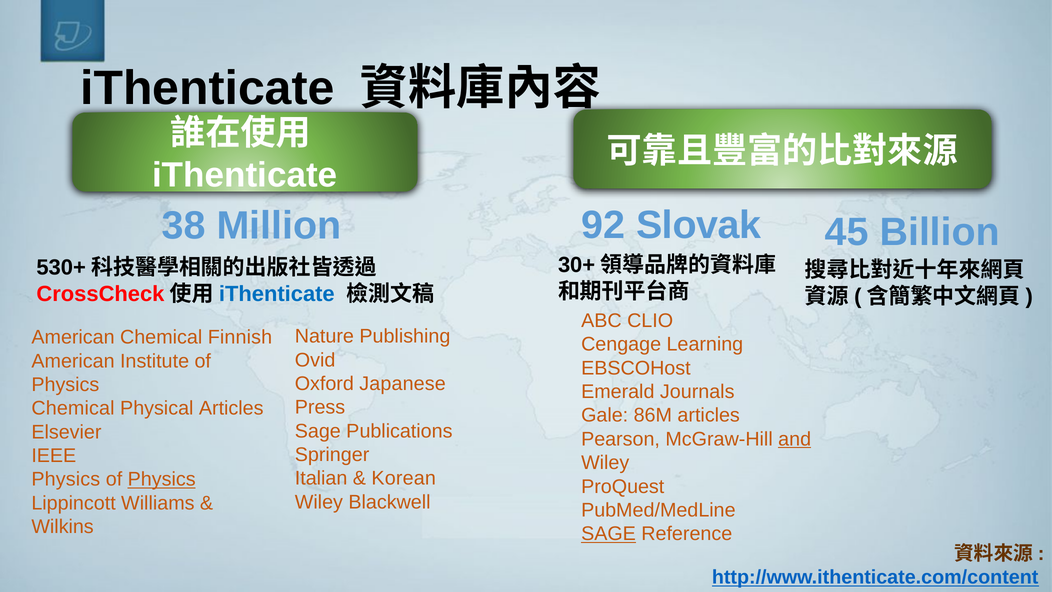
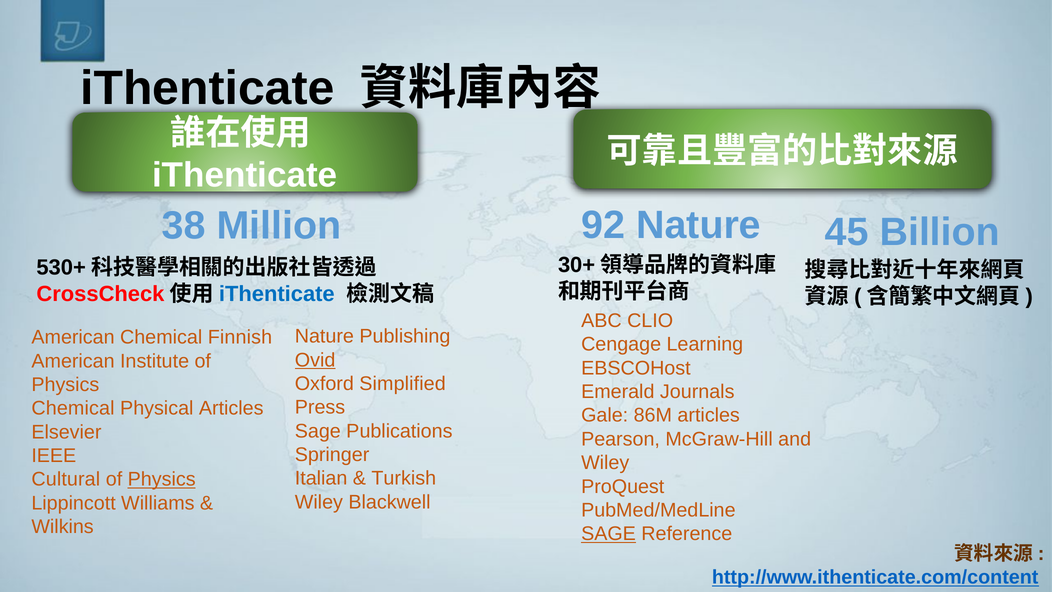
92 Slovak: Slovak -> Nature (698, 225)
Ovid underline: none -> present (315, 360)
Japanese: Japanese -> Simplified (403, 384)
and underline: present -> none (795, 439)
Korean: Korean -> Turkish (404, 478)
Physics: Physics -> Cultural (66, 479)
